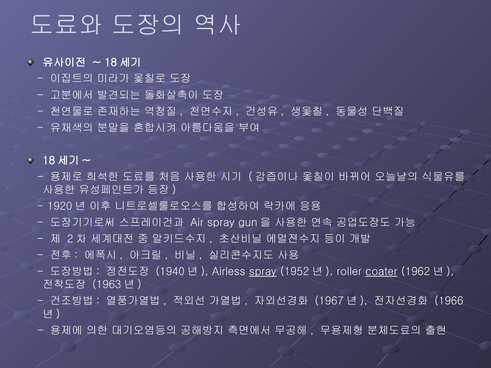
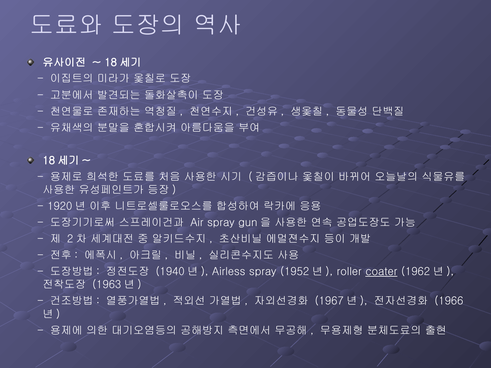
spray underline: present -> none (263, 272)
